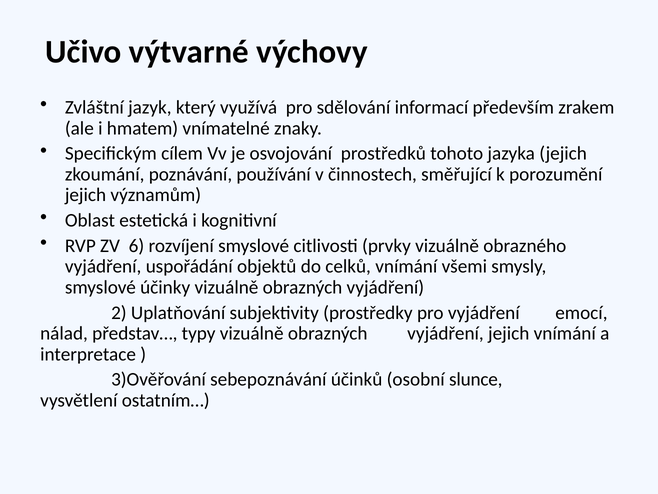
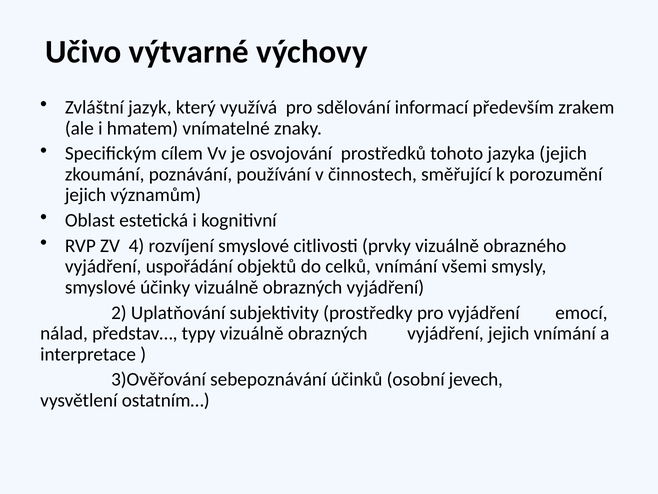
6: 6 -> 4 (136, 246)
slunce: slunce -> jevech (476, 379)
